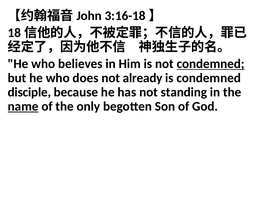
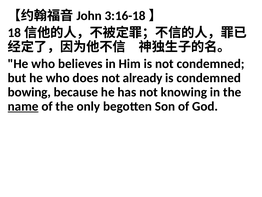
condemned underline: present -> none (211, 64)
disciple: disciple -> bowing (29, 92)
standing: standing -> knowing (184, 92)
